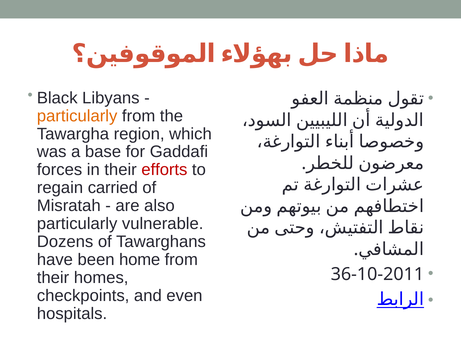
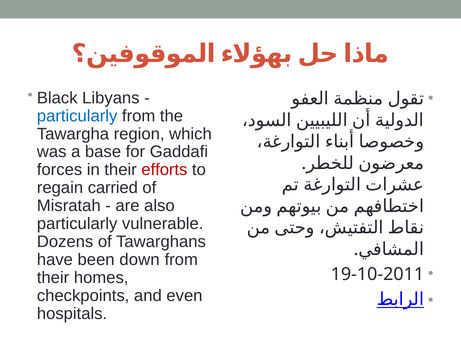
particularly colour: orange -> blue (77, 116)
home: home -> down (140, 260)
36-10-2011: 36-10-2011 -> 19-10-2011 (377, 274)
